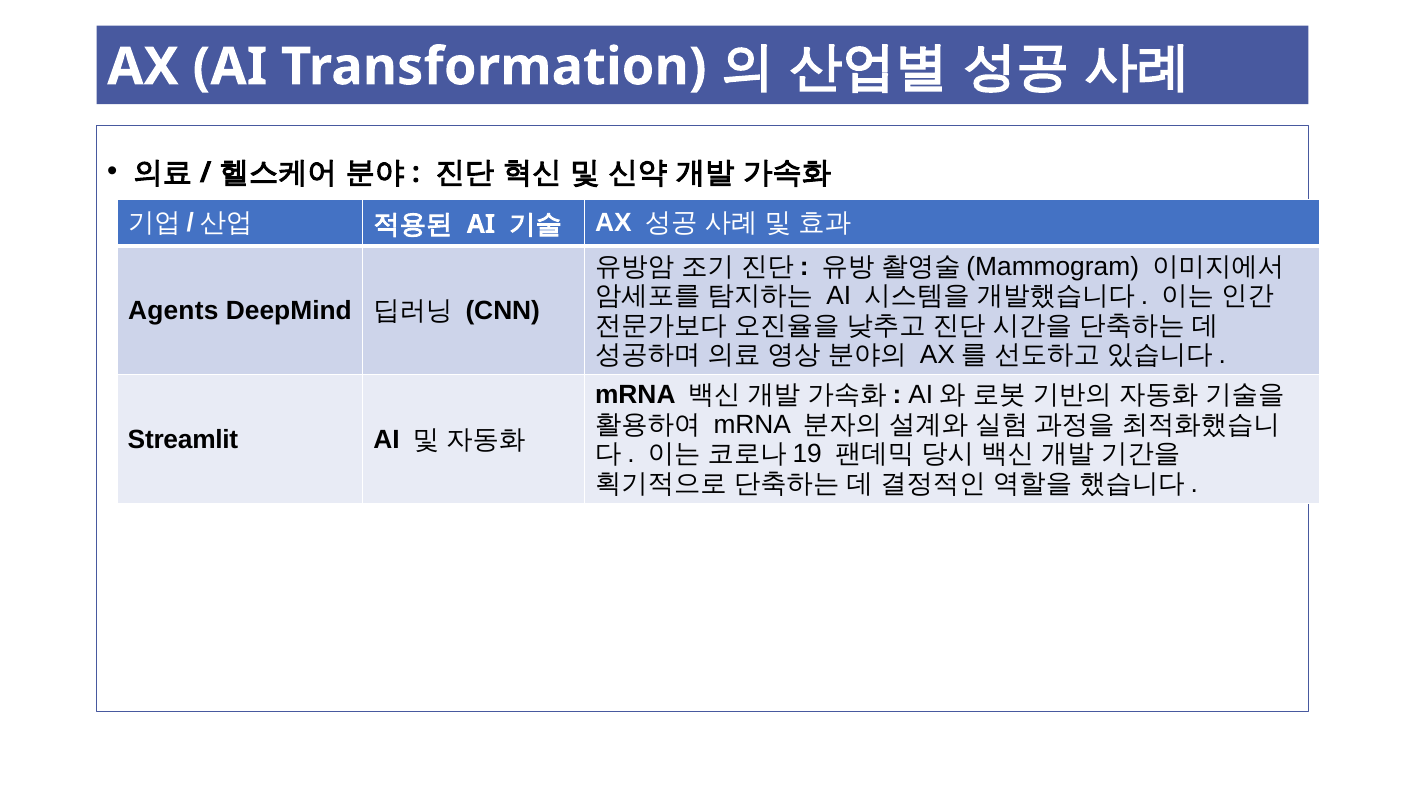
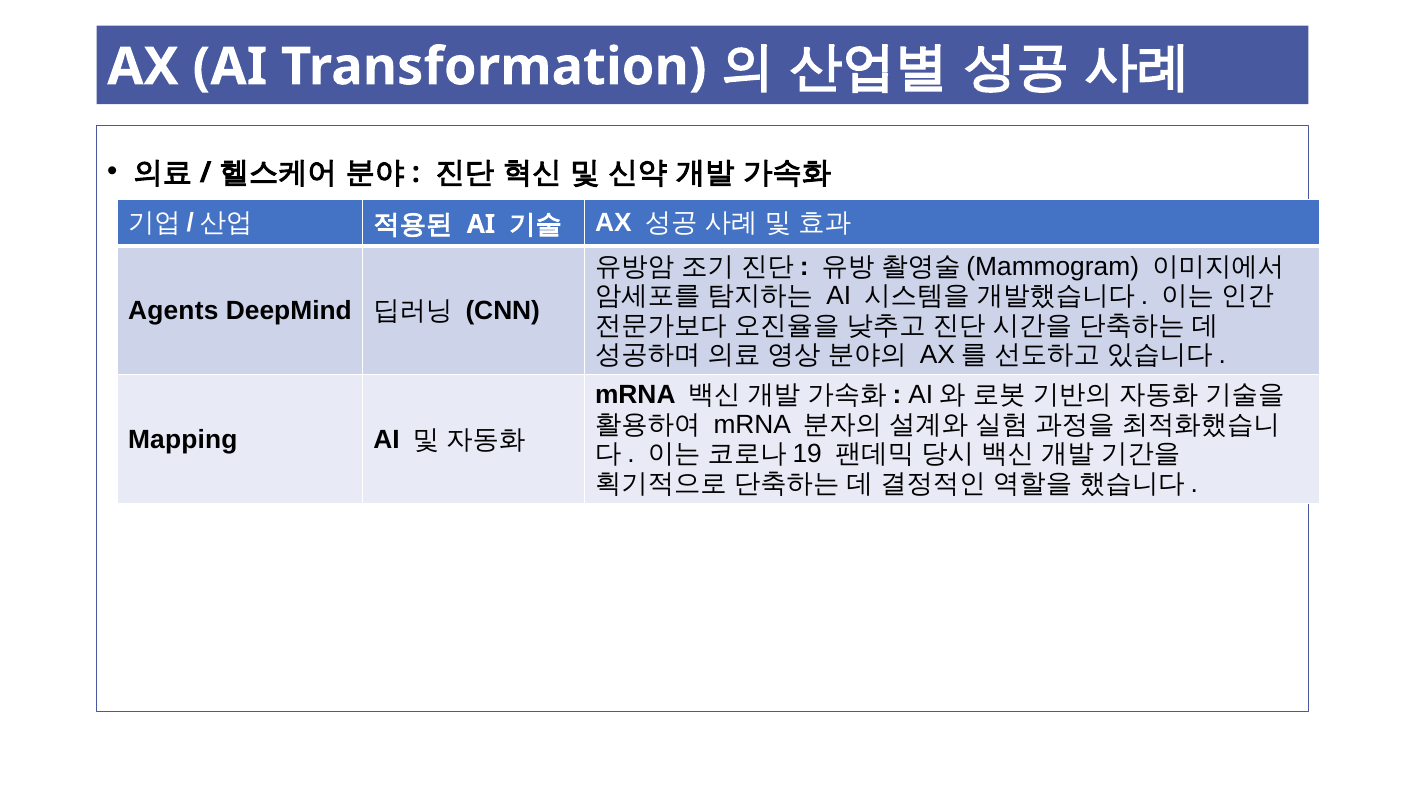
Streamlit: Streamlit -> Mapping (183, 440)
